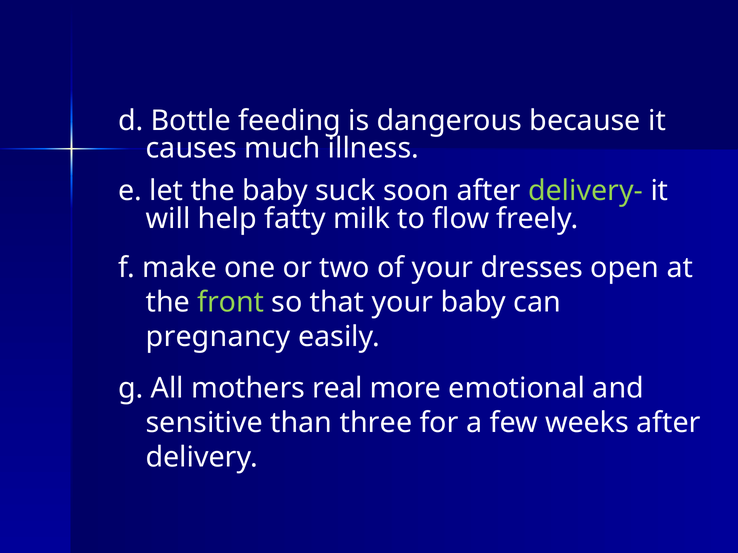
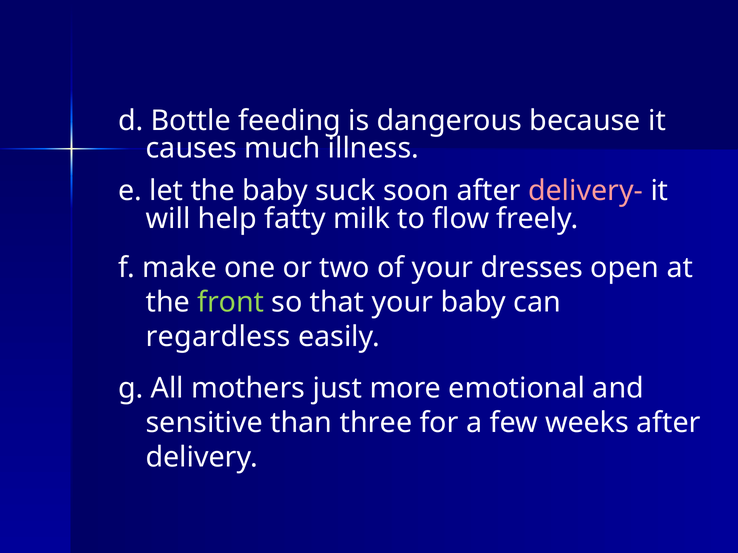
delivery- colour: light green -> pink (586, 191)
pregnancy: pregnancy -> regardless (218, 337)
real: real -> just (337, 389)
